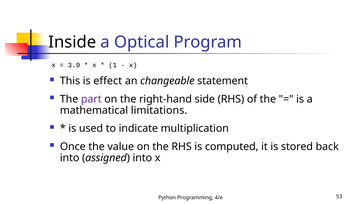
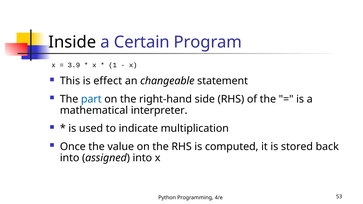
Optical: Optical -> Certain (142, 42)
part colour: purple -> blue (91, 99)
limitations: limitations -> interpreter (159, 111)
